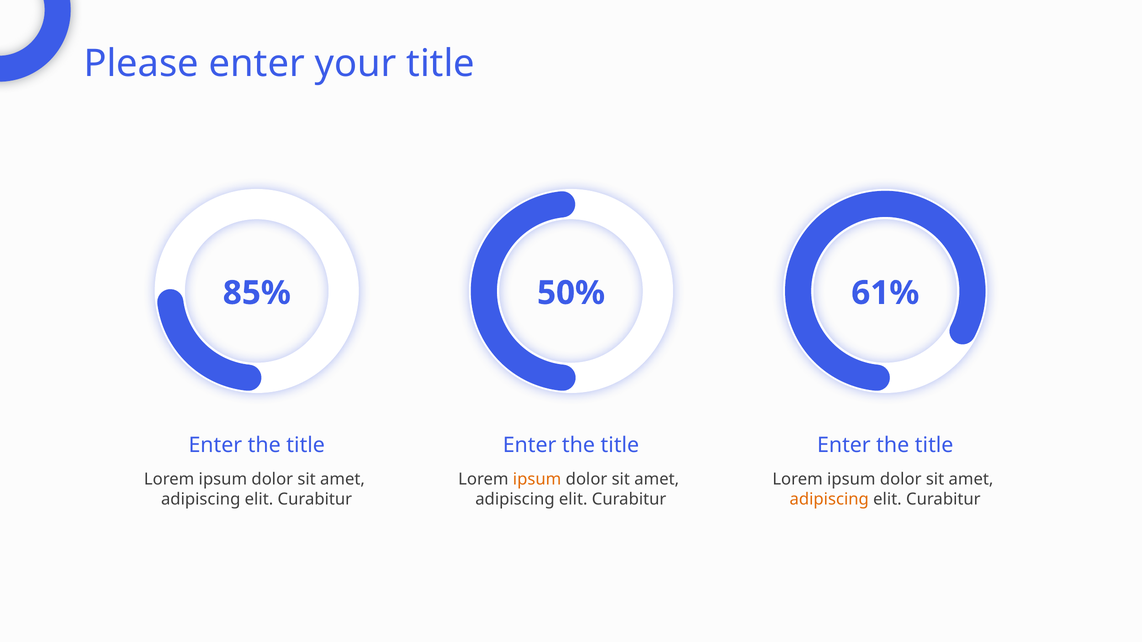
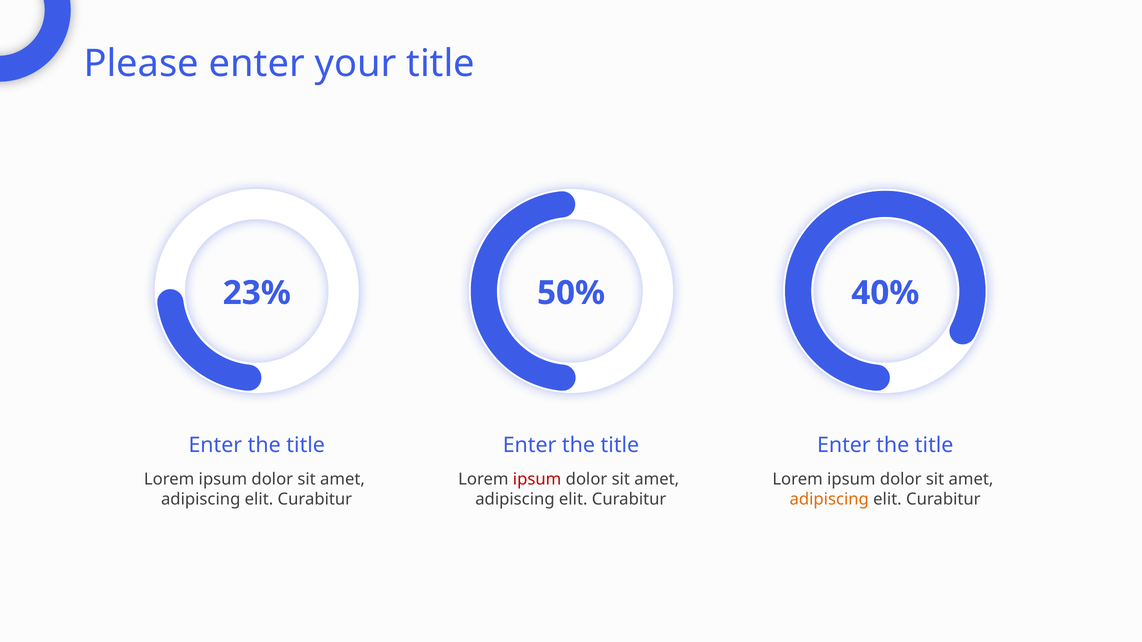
85%: 85% -> 23% (257, 293)
61%: 61% -> 40% (885, 293)
ipsum colour: orange -> red (537, 480)
